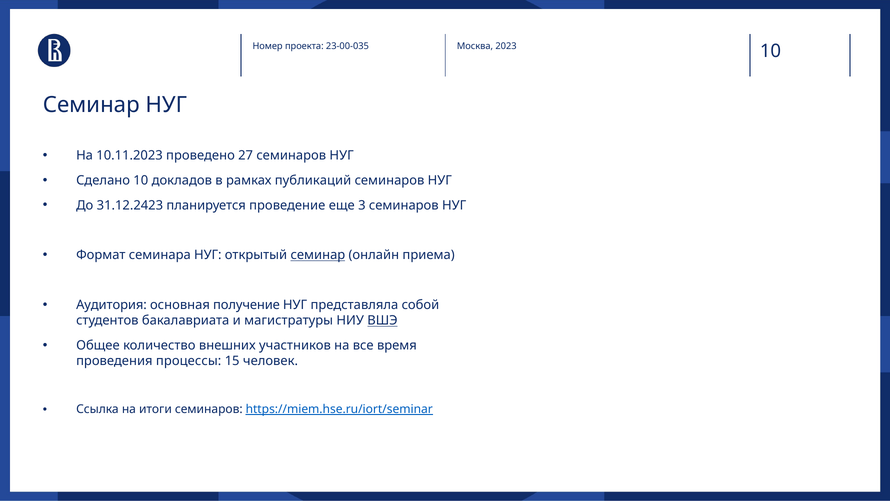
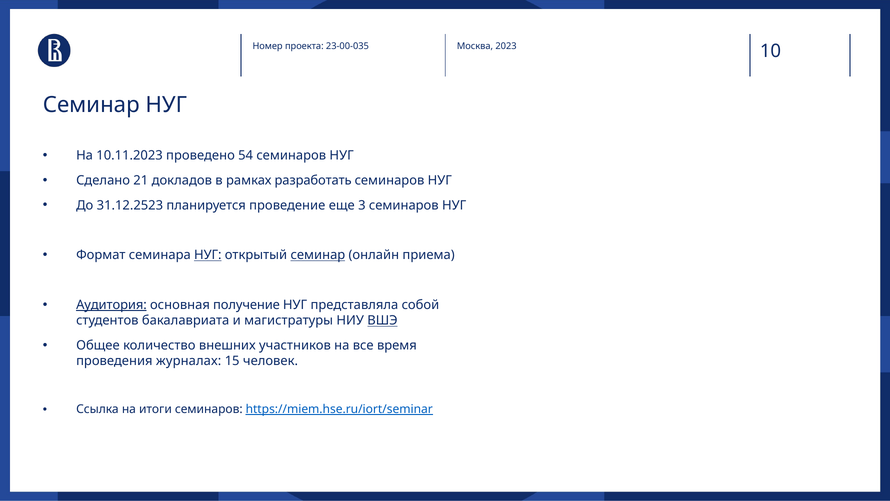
27: 27 -> 54 (246, 155)
Сделано 10: 10 -> 21 (141, 180)
публикаций: публикаций -> разработать (313, 180)
31.12.2423: 31.12.2423 -> 31.12.2523 (130, 205)
НУГ underline: none -> present (208, 255)
Аудитория underline: none -> present (111, 305)
процессы: процессы -> журналах (189, 361)
